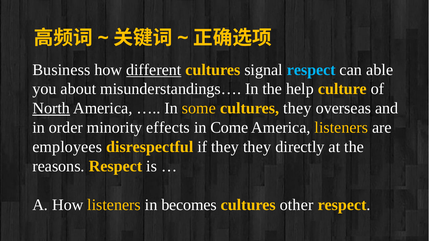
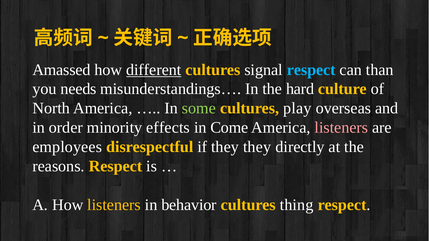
Business: Business -> Amassed (61, 70)
able: able -> than (380, 70)
about: about -> needs (78, 89)
help: help -> hard (300, 89)
North underline: present -> none (51, 108)
some colour: yellow -> light green (199, 108)
cultures they: they -> play (297, 108)
listeners colour: yellow -> pink (341, 128)
becomes: becomes -> behavior (189, 205)
other: other -> thing (297, 205)
